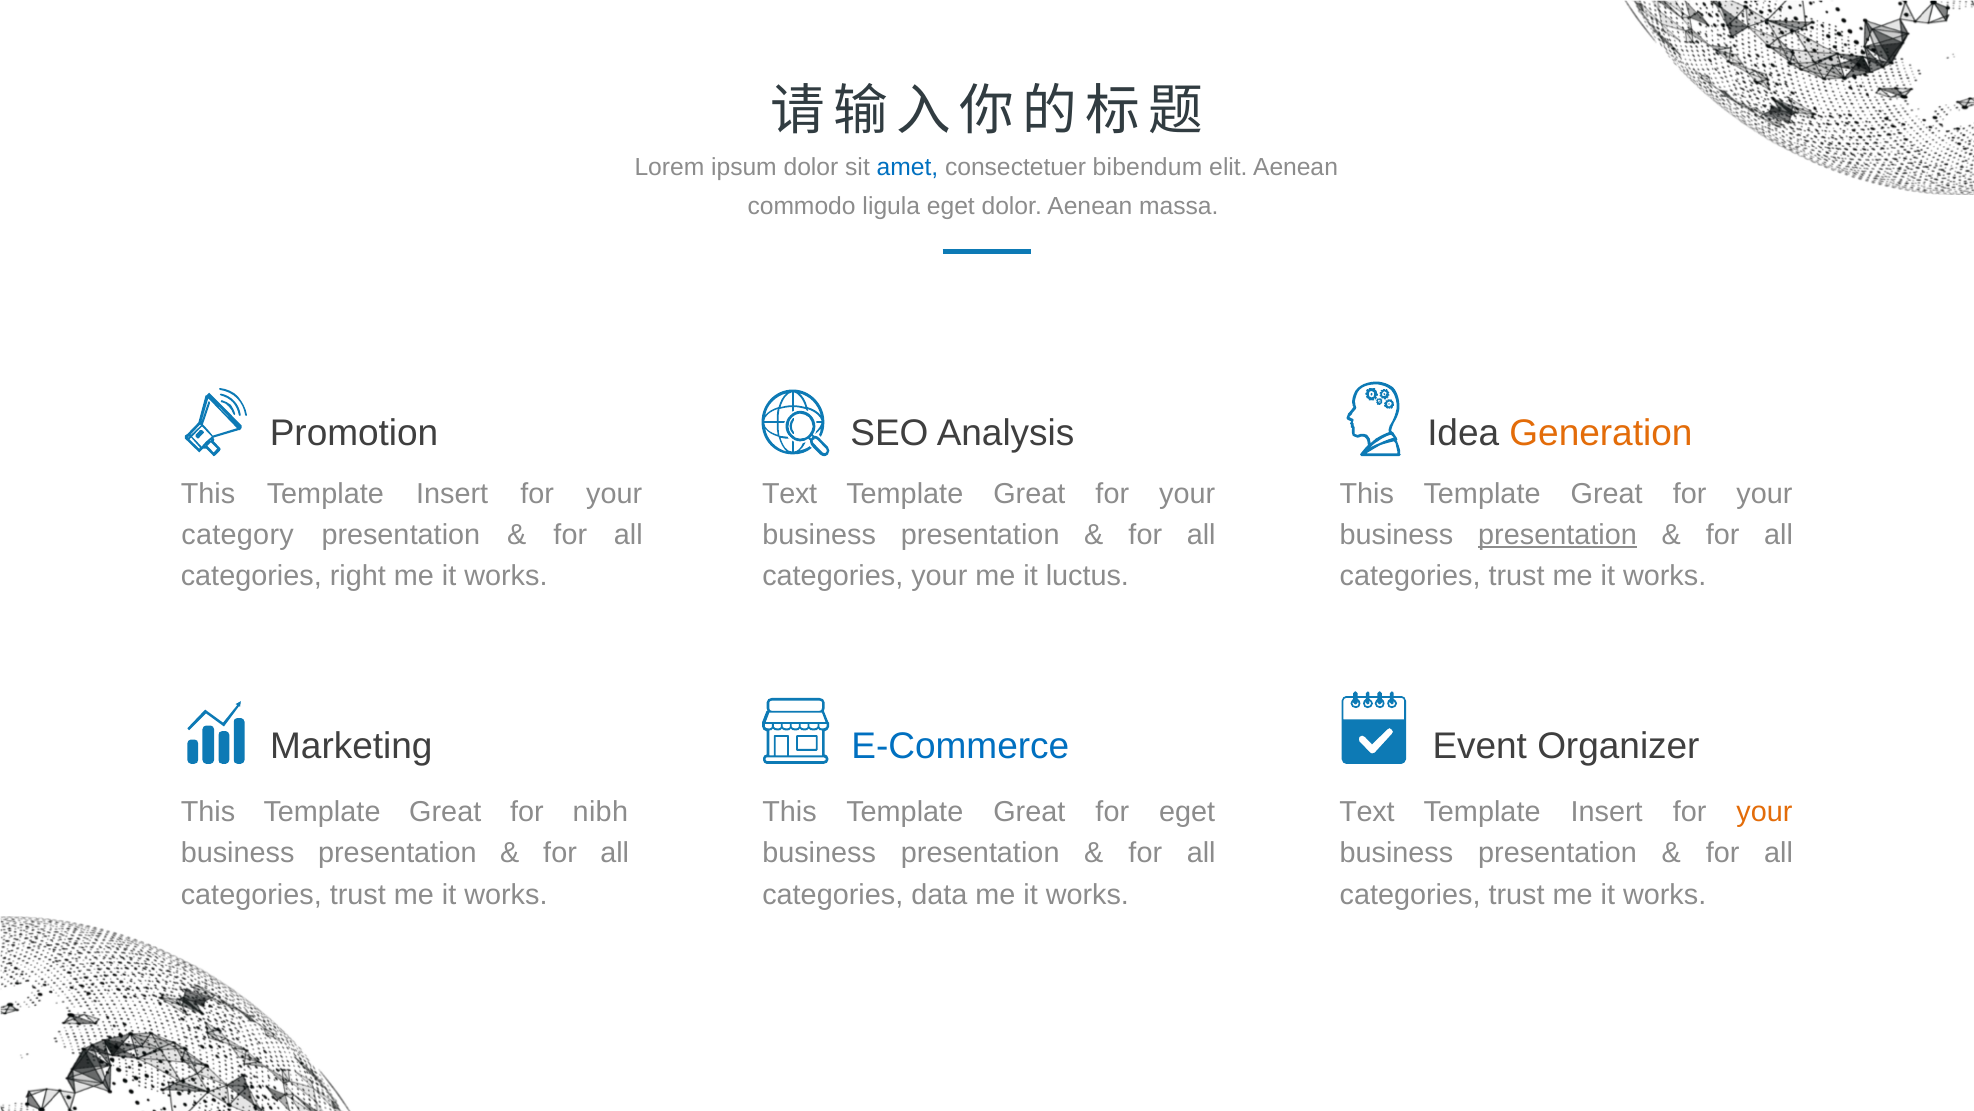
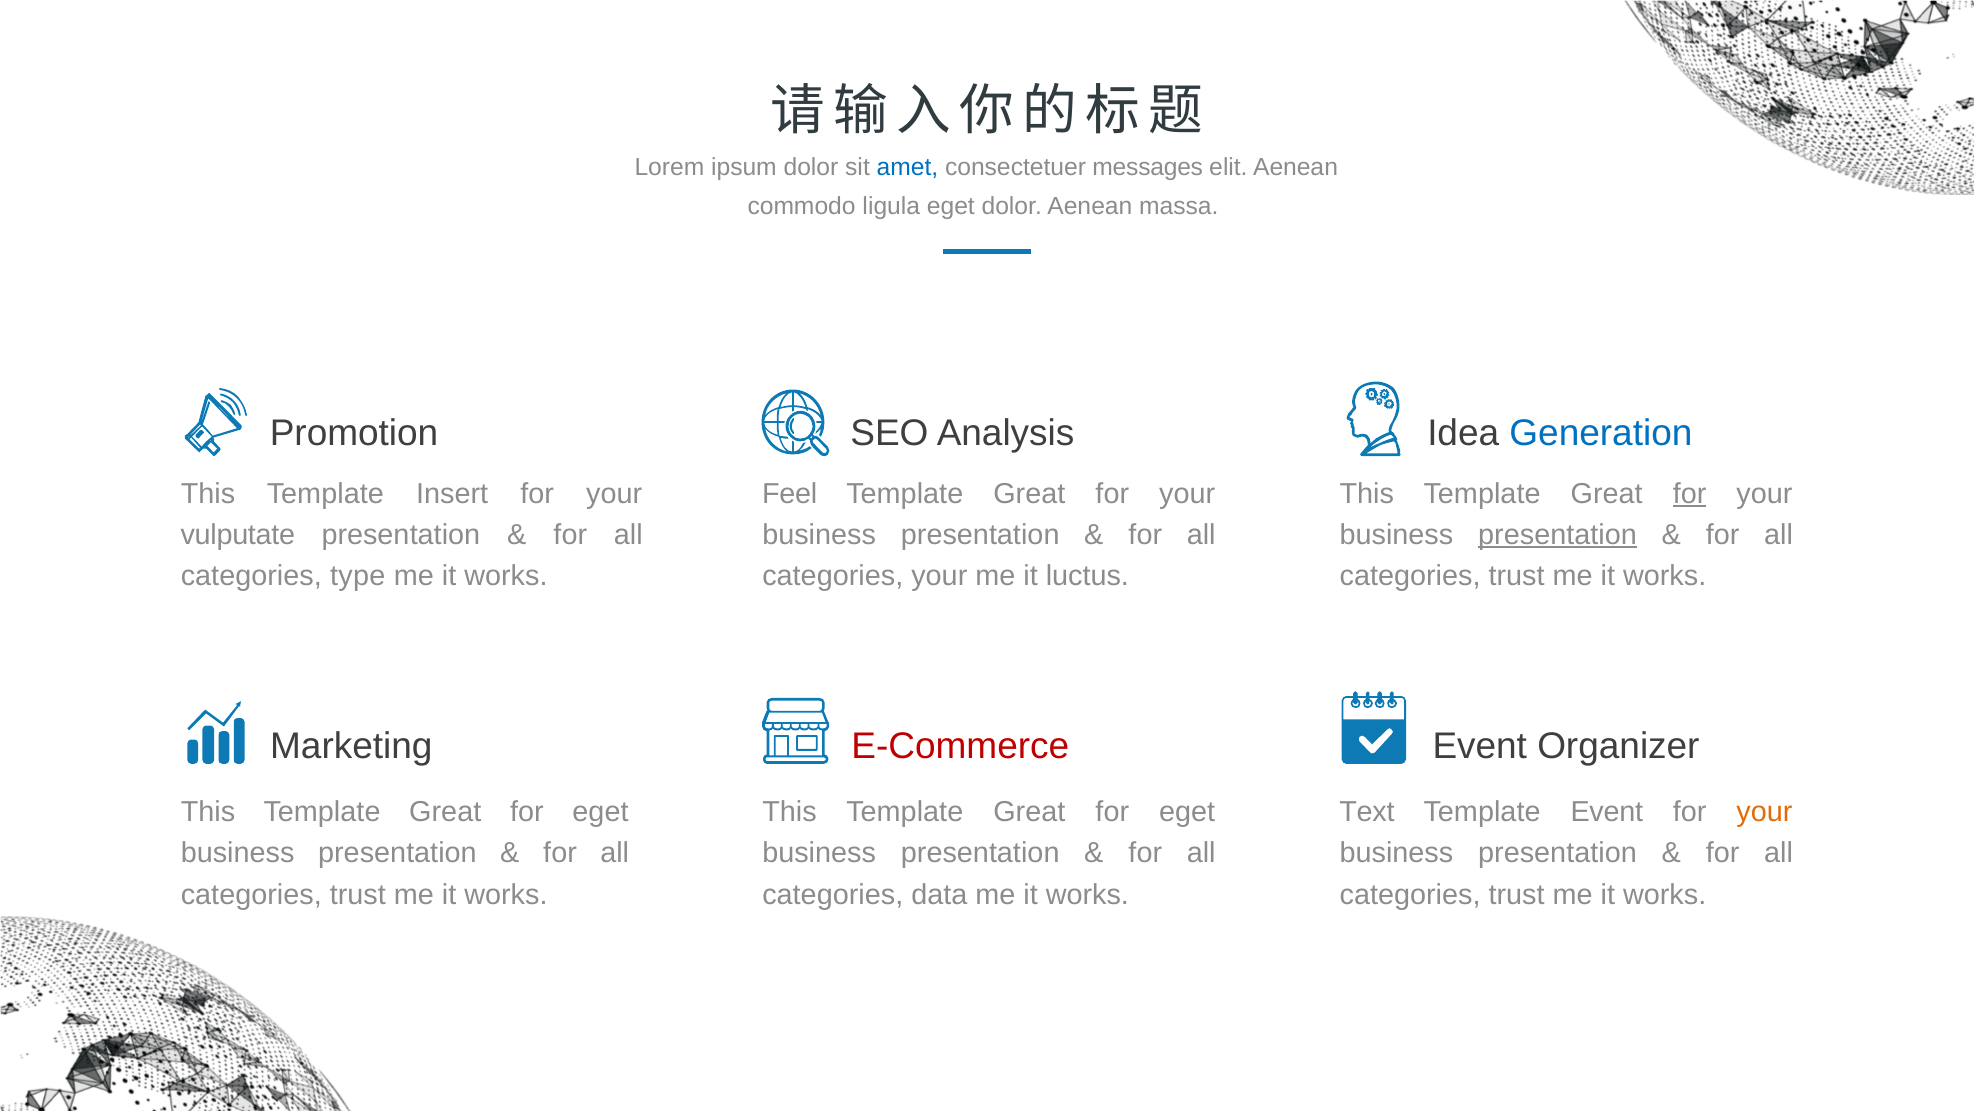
bibendum: bibendum -> messages (1148, 168)
Generation colour: orange -> blue (1601, 433)
Text: Text -> Feel (790, 493)
for underline: none -> present (1690, 493)
category: category -> vulputate (238, 535)
right: right -> type (358, 576)
E-Commerce colour: blue -> red (960, 745)
nibh: nibh -> eget (601, 812)
Insert: Insert -> Event (1607, 812)
